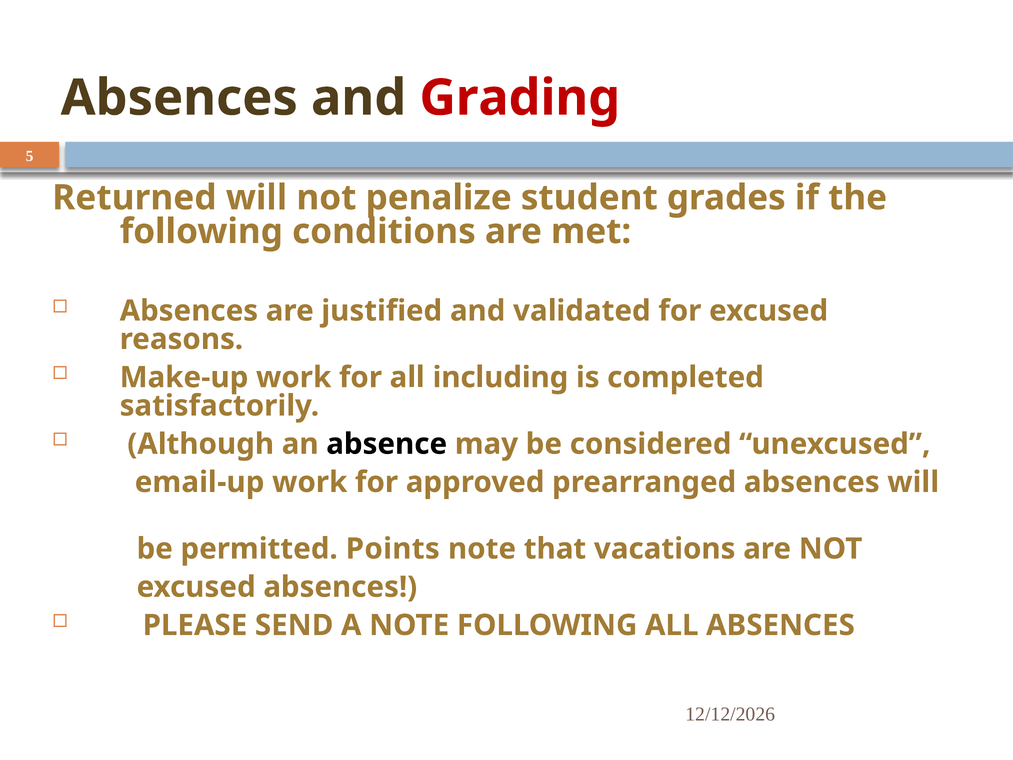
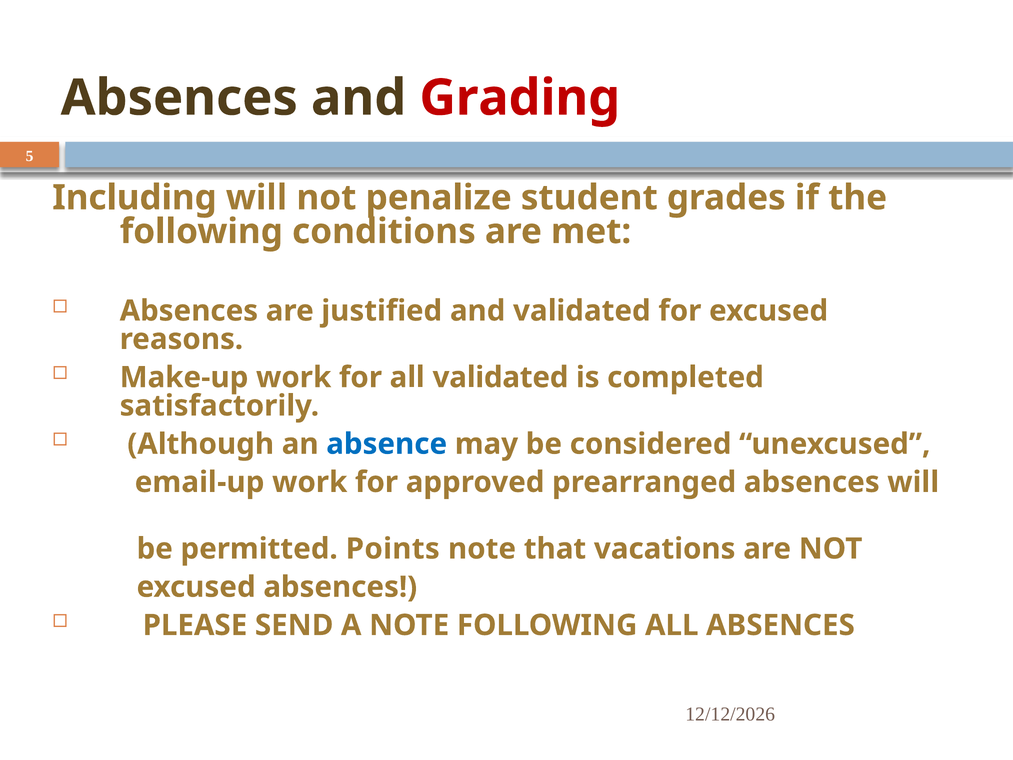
Returned: Returned -> Including (134, 198)
all including: including -> validated (501, 377)
absence colour: black -> blue (387, 444)
